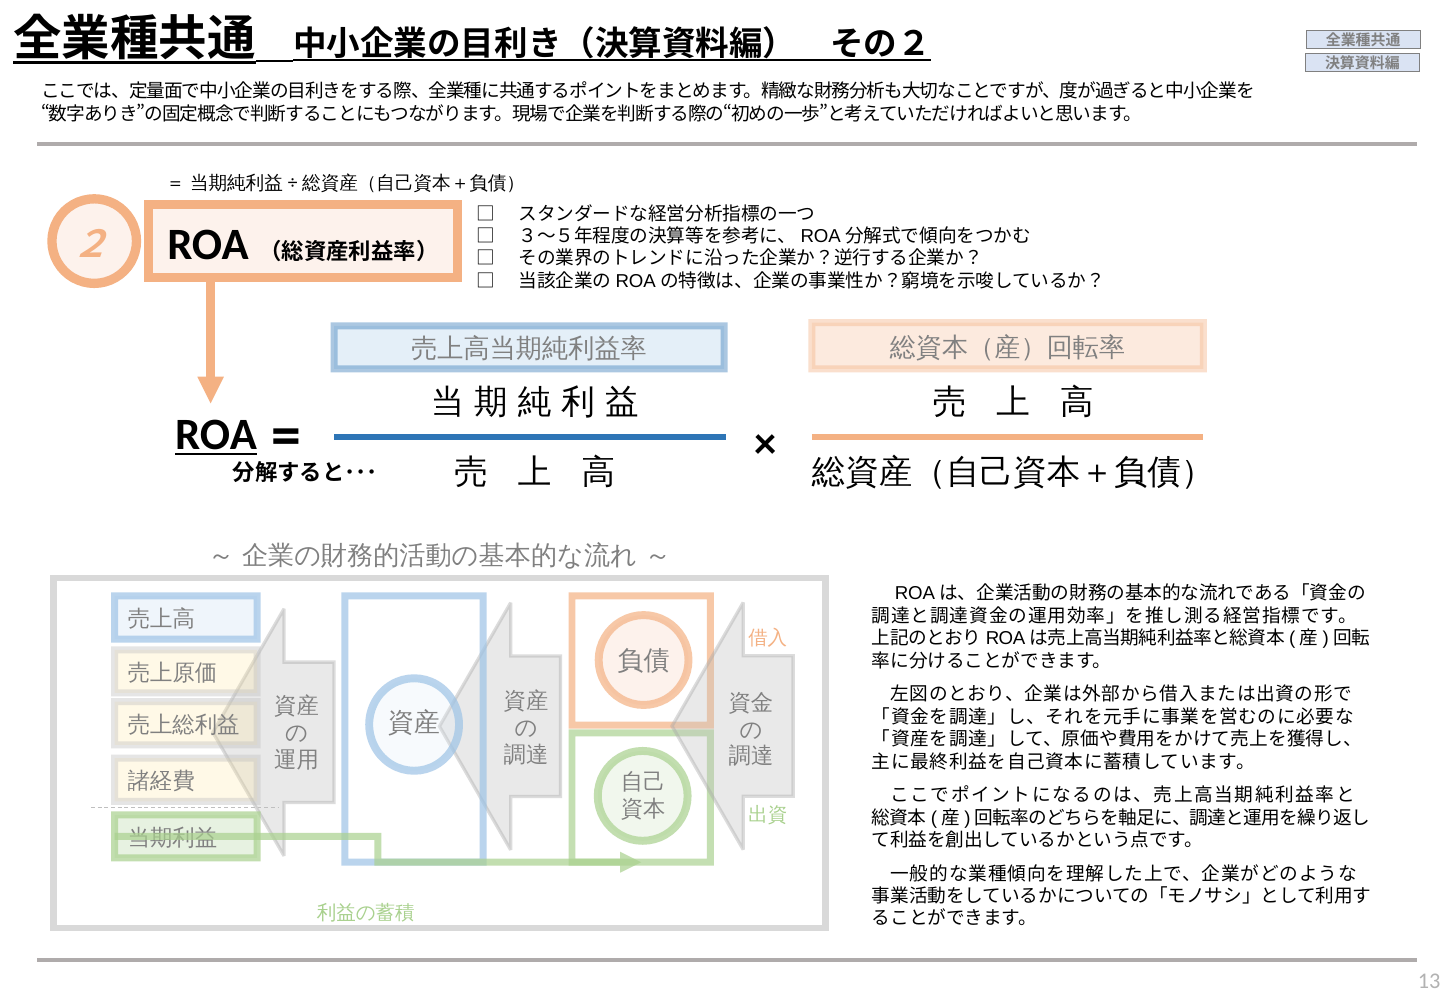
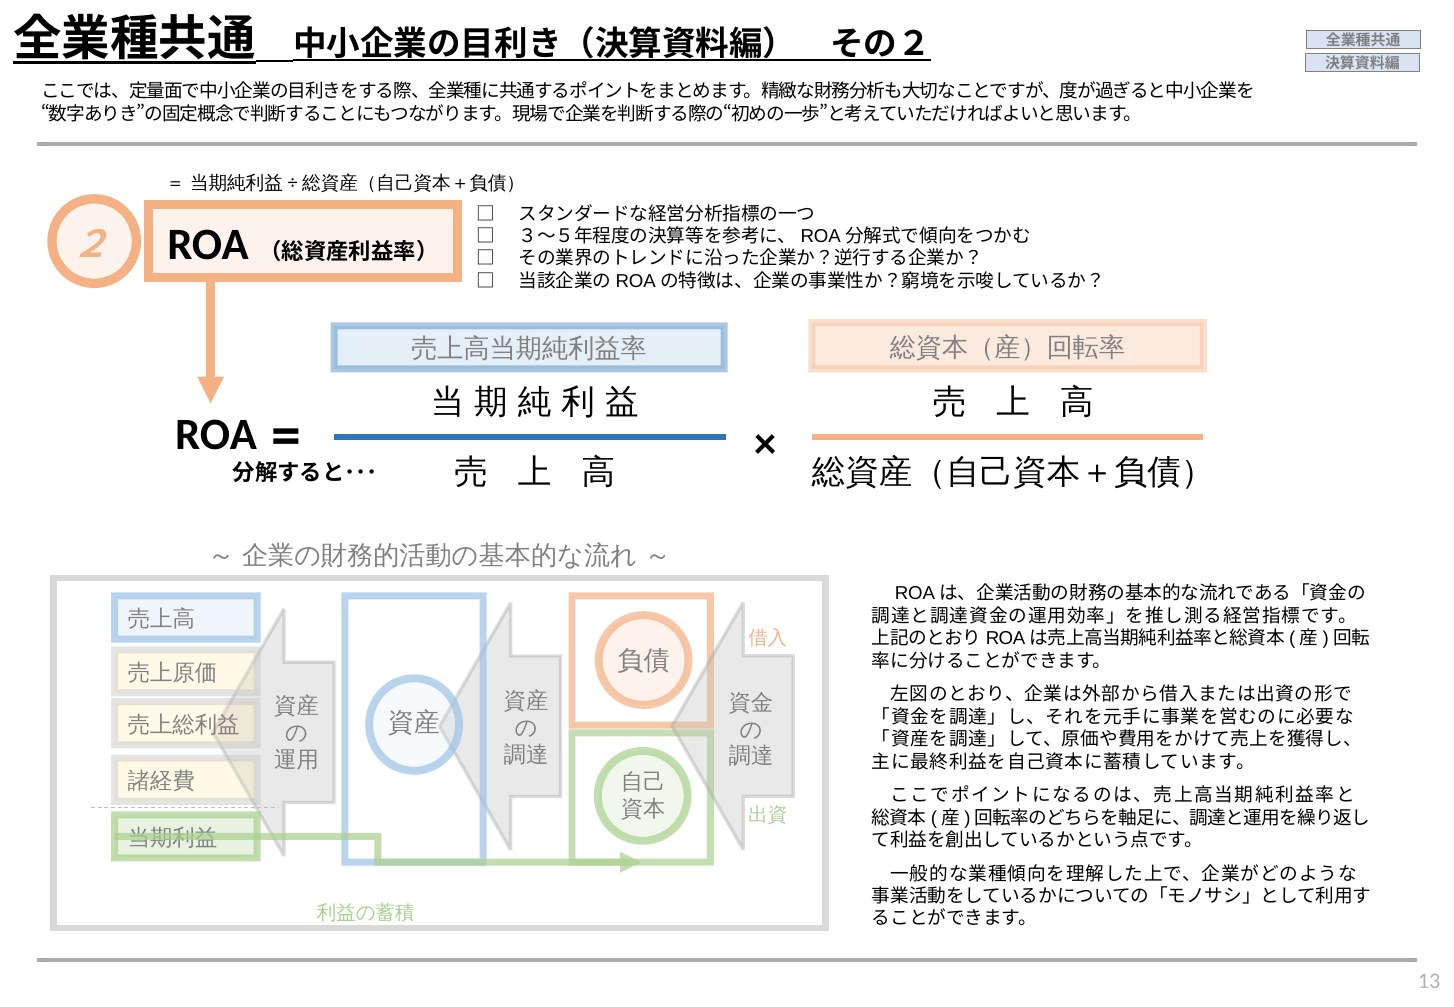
ROA underline: present -> none (216, 435)
